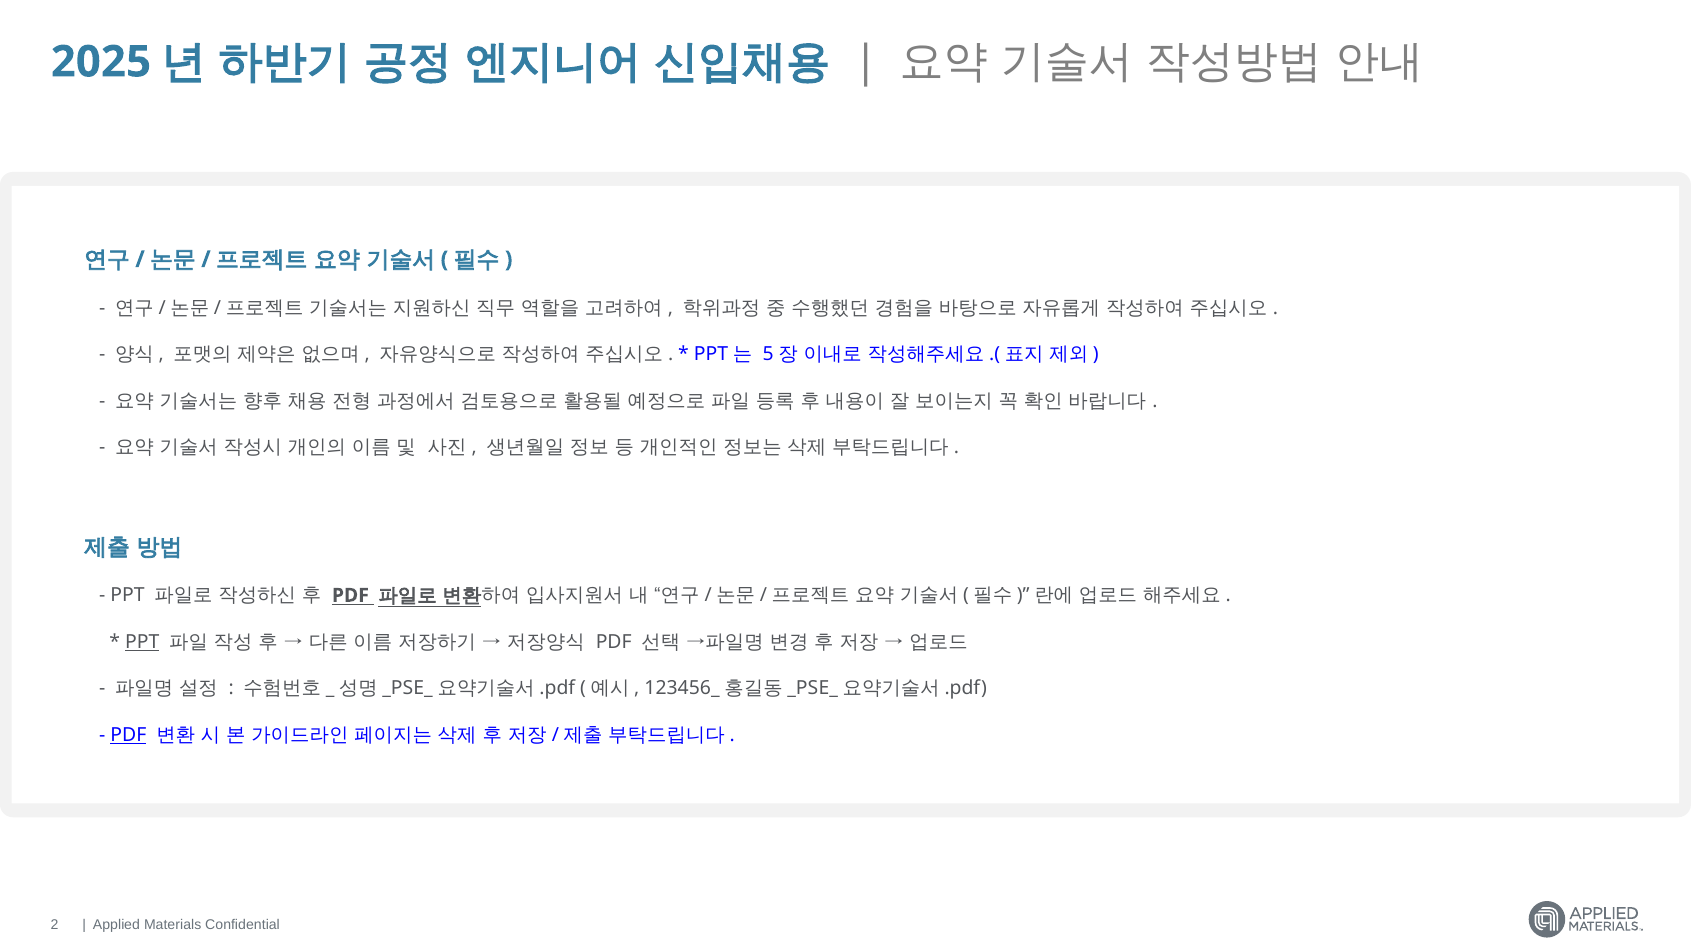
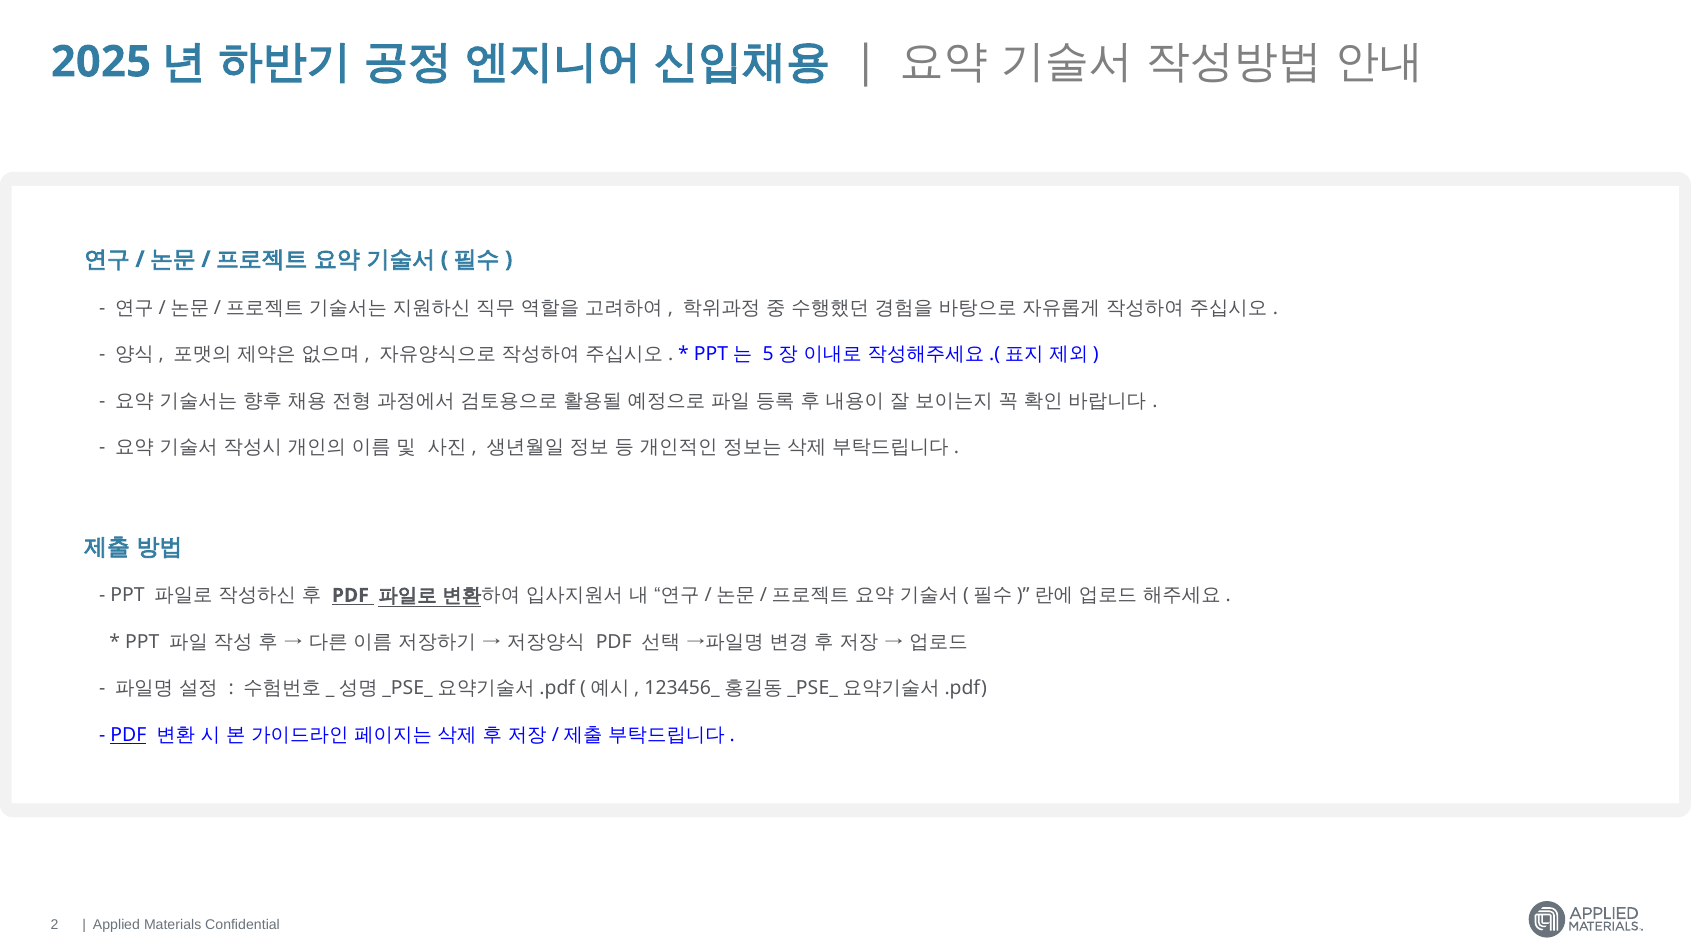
PPT underline: present -> none (142, 642)
